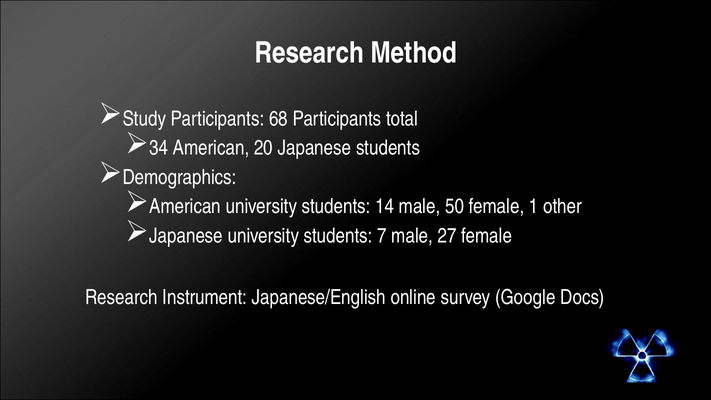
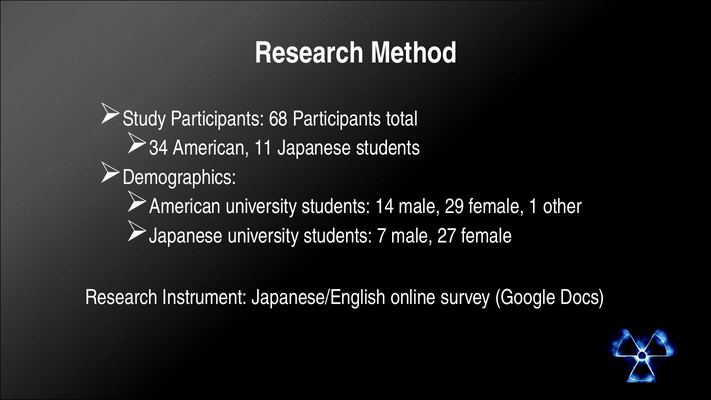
20: 20 -> 11 (263, 148)
50: 50 -> 29 (455, 207)
